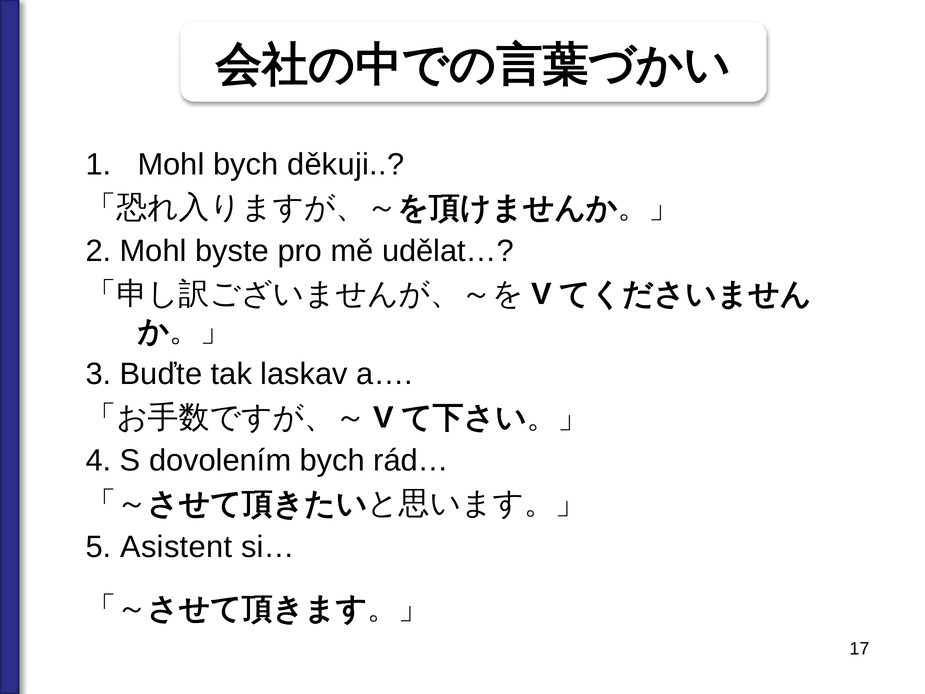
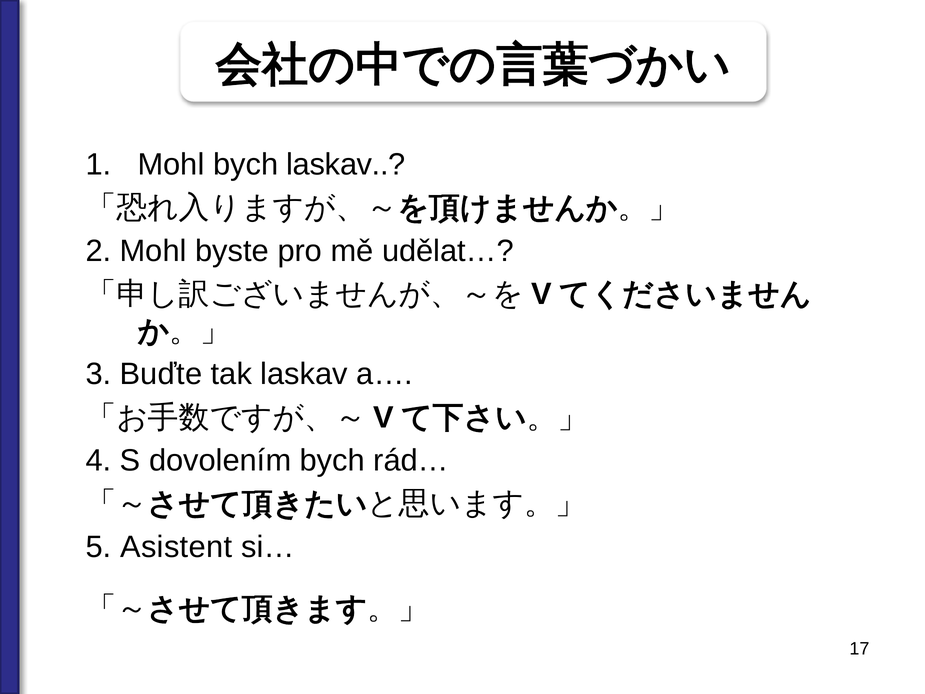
bych děkuji: děkuji -> laskav (346, 165)
